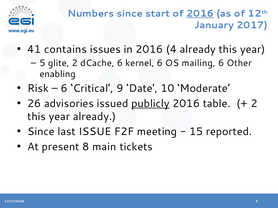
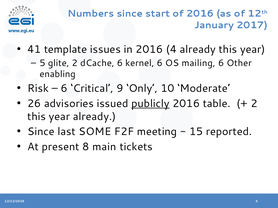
2016 underline: present -> none (200, 14)
contains: contains -> template (66, 49)
Date: Date -> Only (142, 89)
ISSUE: ISSUE -> SOME (95, 132)
